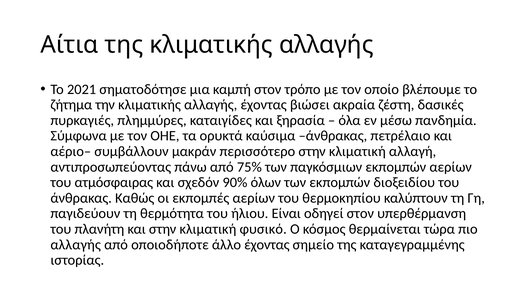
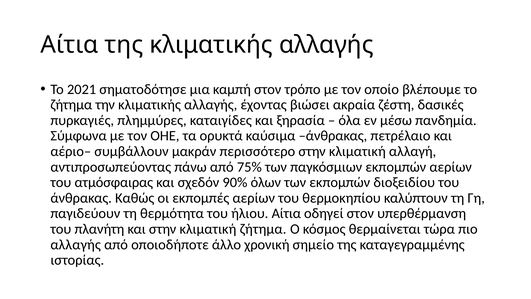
ήλιου Είναι: Είναι -> Αίτια (286, 213)
κλιματική φυσικό: φυσικό -> ζήτημα (263, 229)
άλλο έχοντας: έχοντας -> χρονική (267, 244)
